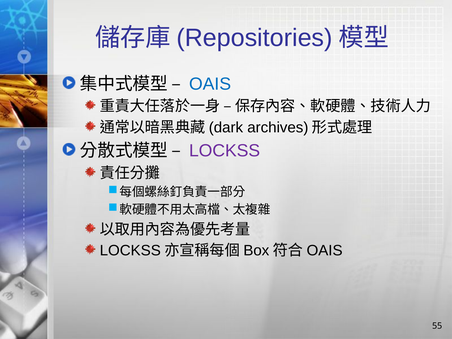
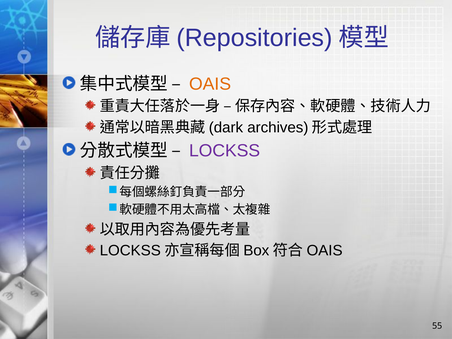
OAIS colour: blue -> orange (210, 84)
